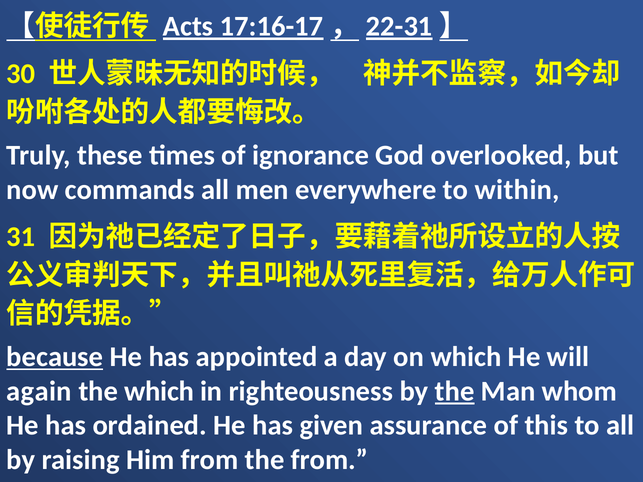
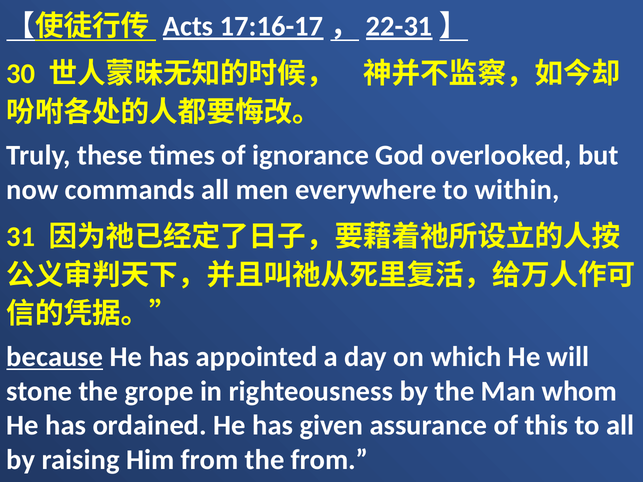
again: again -> stone (39, 391)
the which: which -> grope (159, 391)
the underline: present -> none (455, 391)
